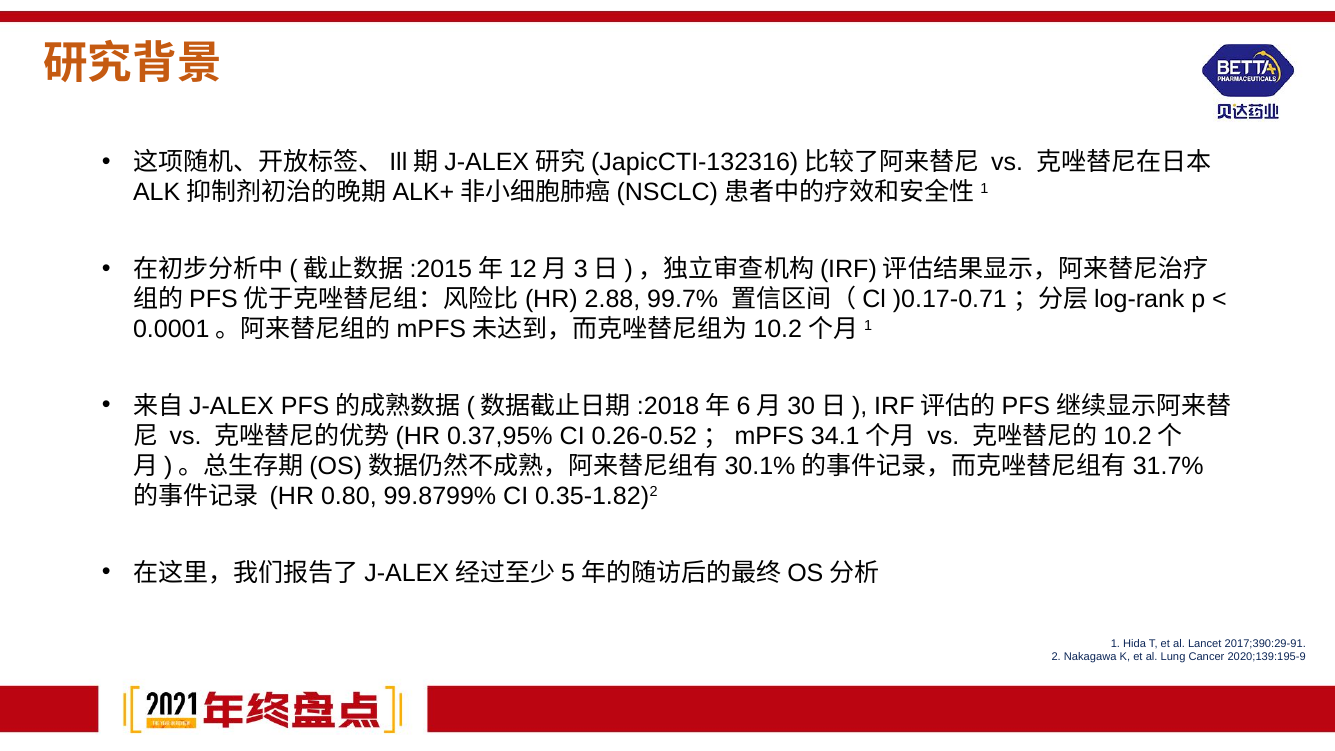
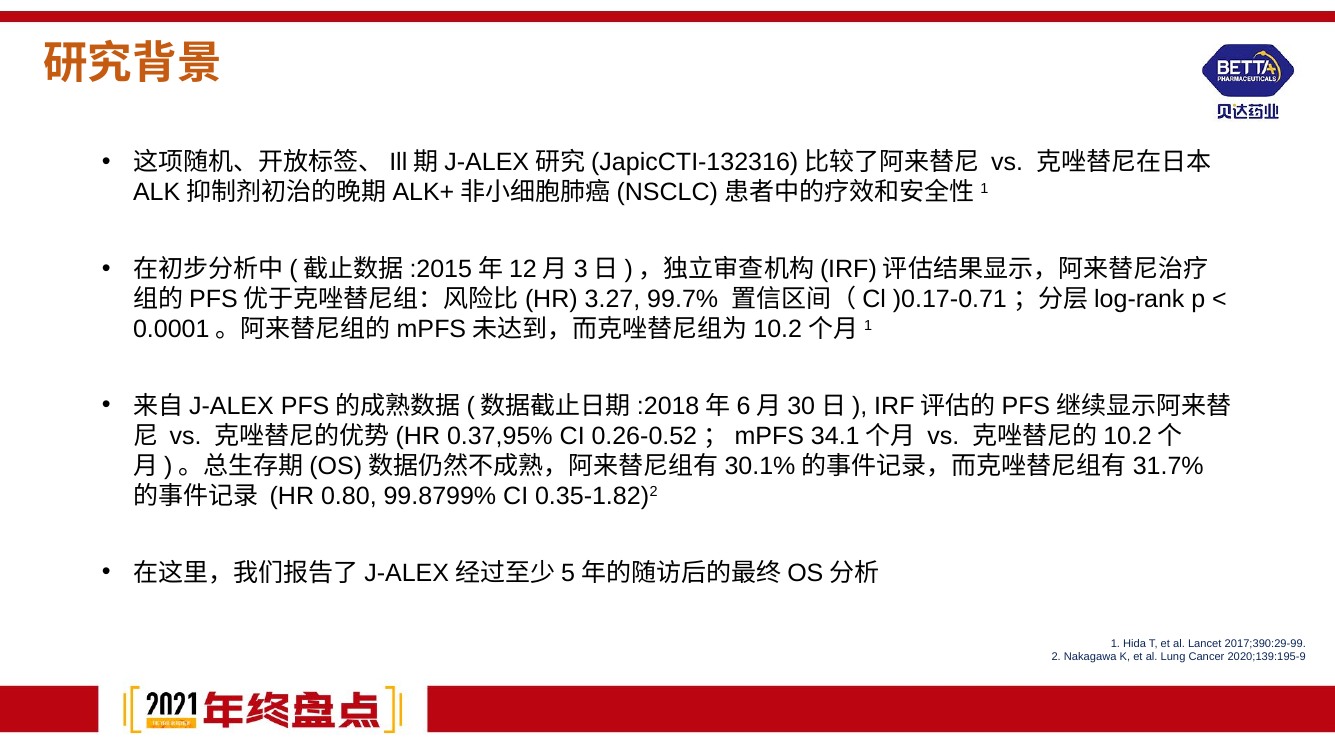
2.88: 2.88 -> 3.27 (613, 299)
2017;390:29-91: 2017;390:29-91 -> 2017;390:29-99 (1265, 644)
